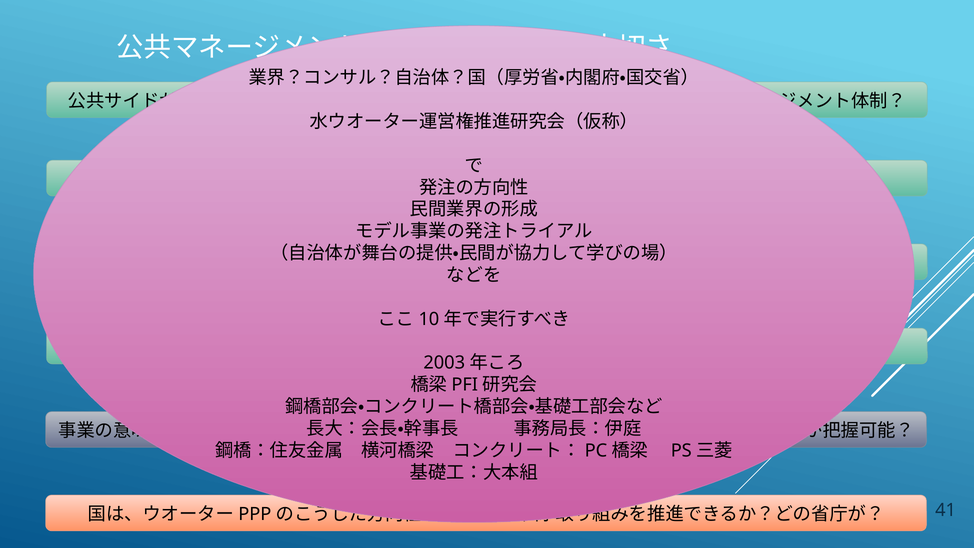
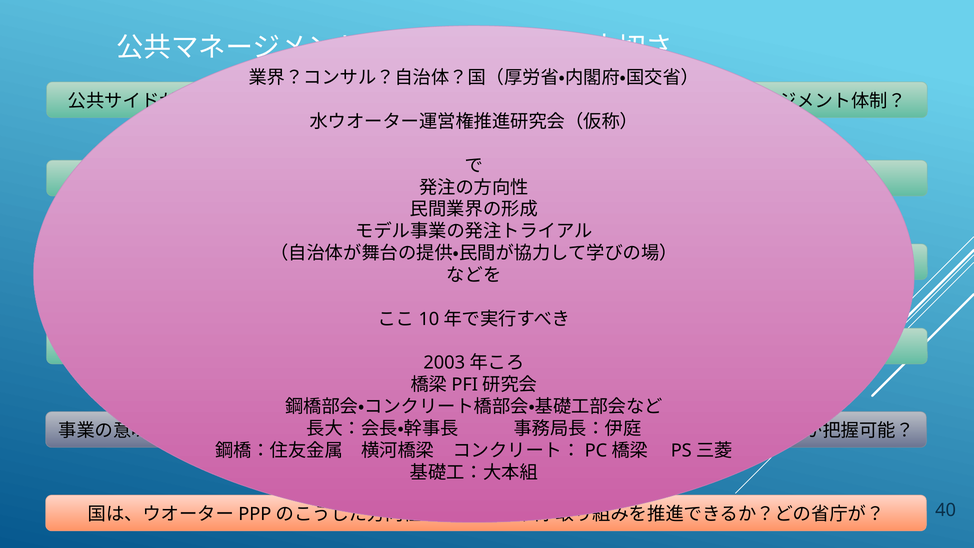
41: 41 -> 40 (946, 510)
